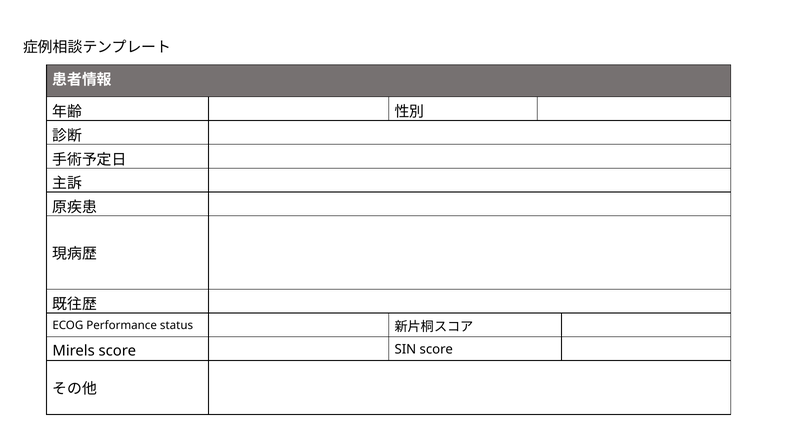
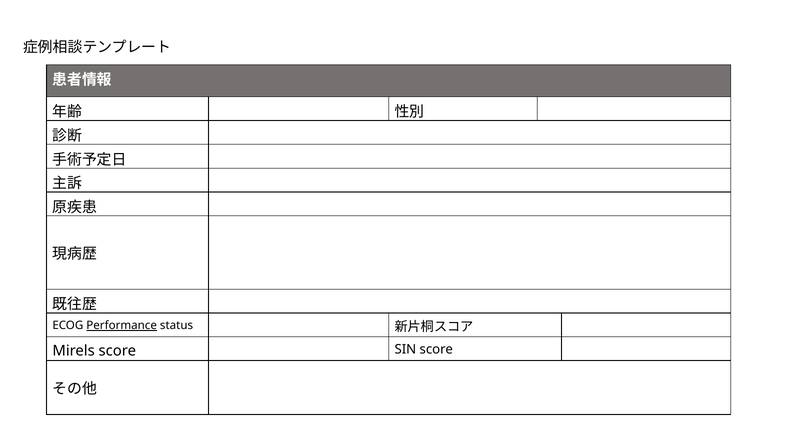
Performance underline: none -> present (122, 325)
